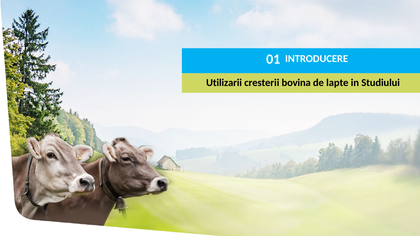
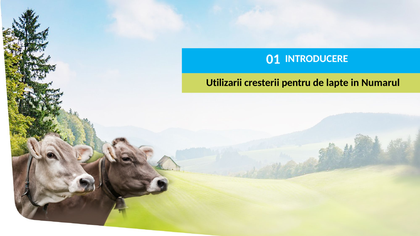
bovina: bovina -> pentru (296, 83)
Studiului: Studiului -> Numarul (381, 83)
